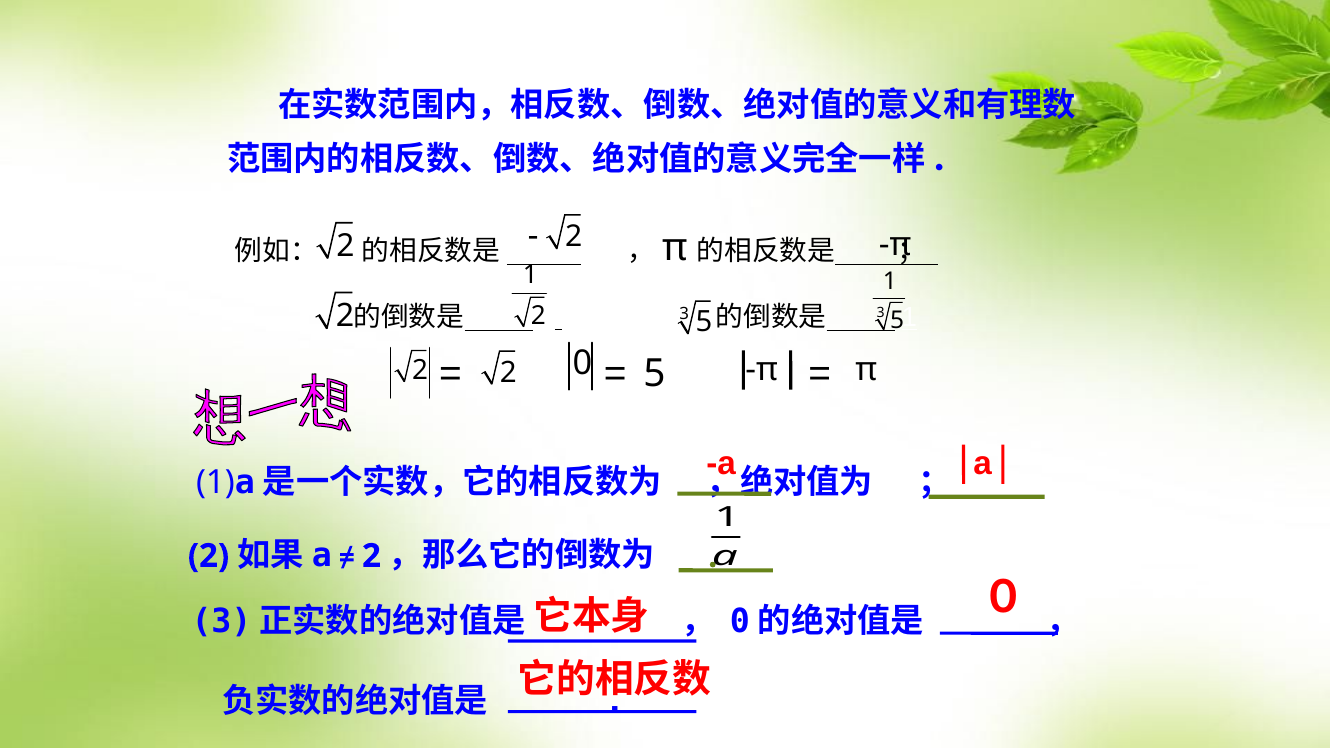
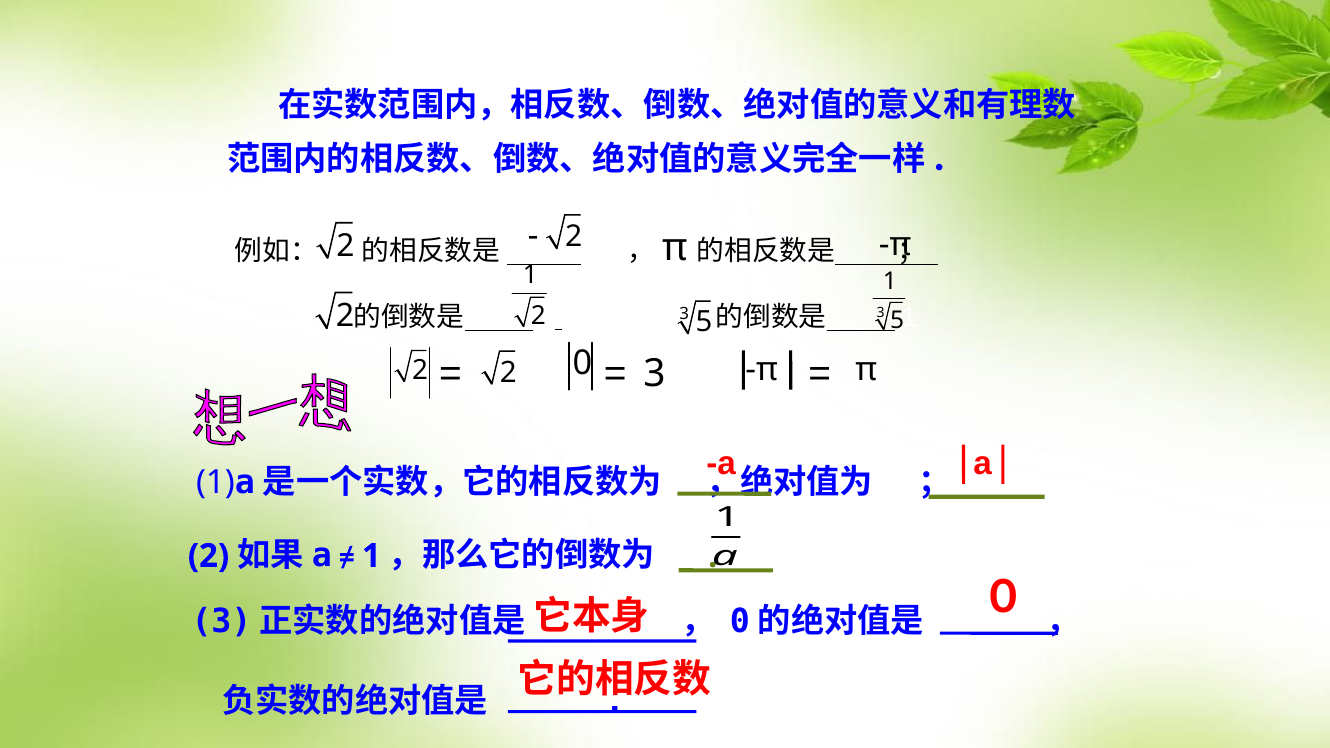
5: 5 -> 3 (654, 374)
2: 2 -> 1 (371, 556)
